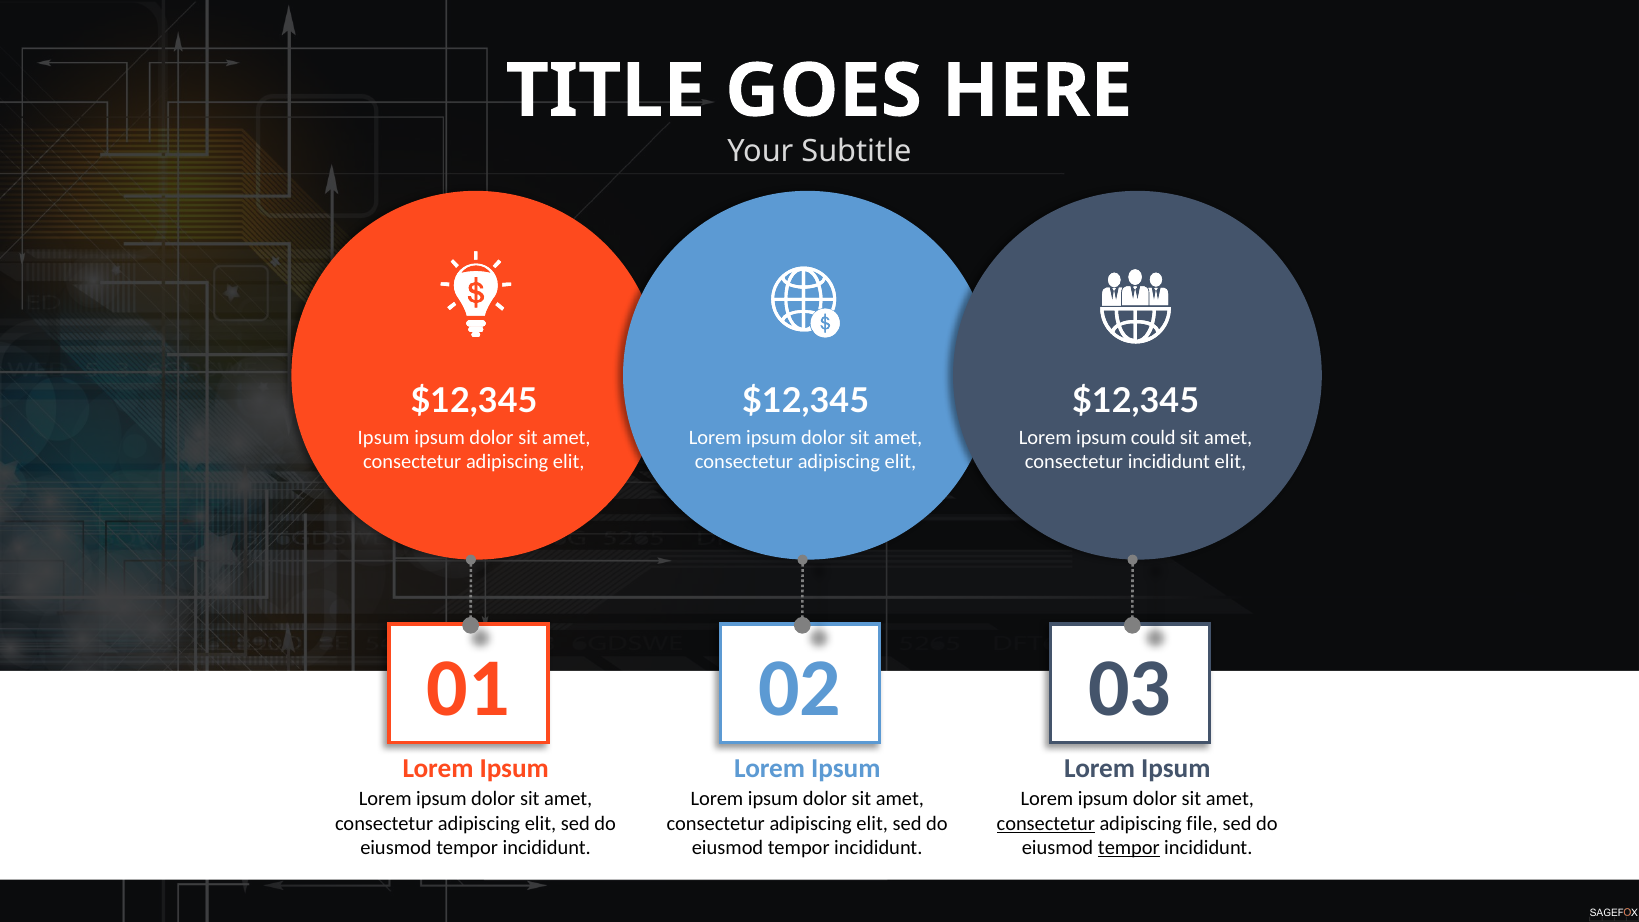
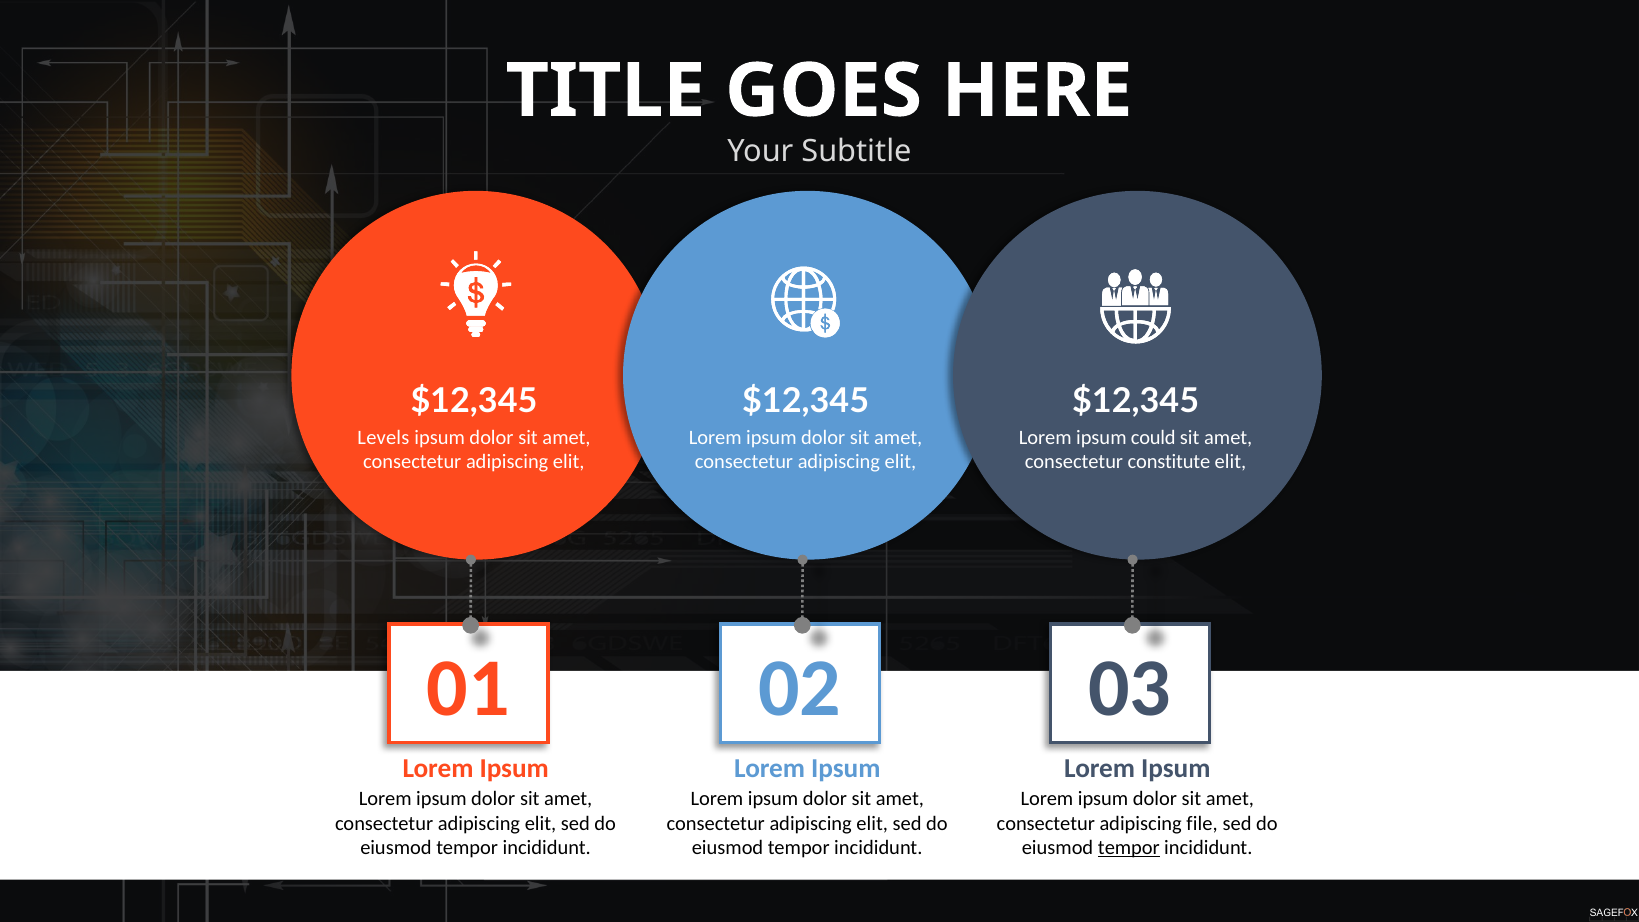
Ipsum: Ipsum -> Levels (383, 438)
consectetur incididunt: incididunt -> constitute (1169, 462)
consectetur underline: present -> none (1046, 823)
